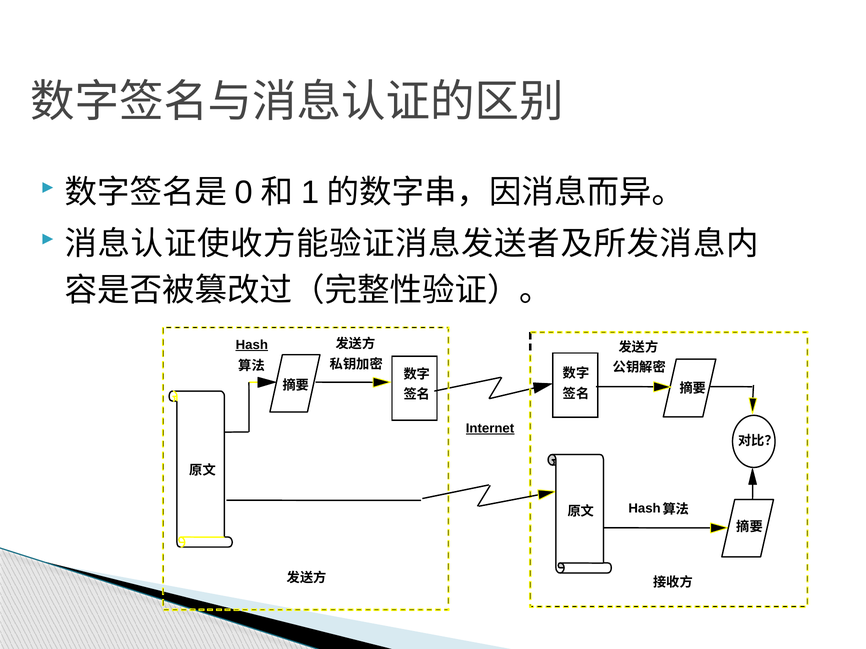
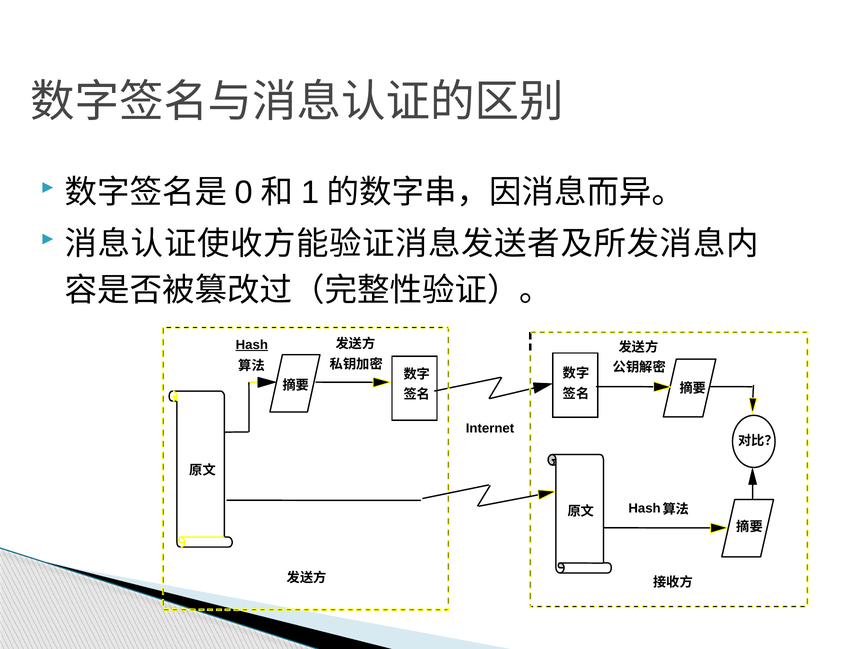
Internet underline: present -> none (490, 429)
